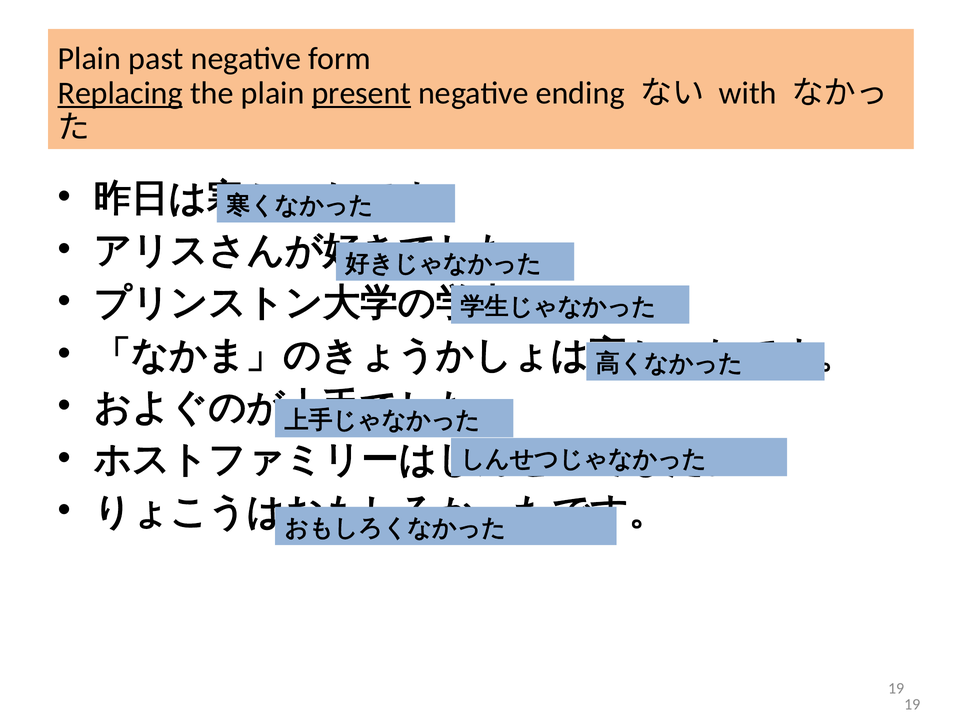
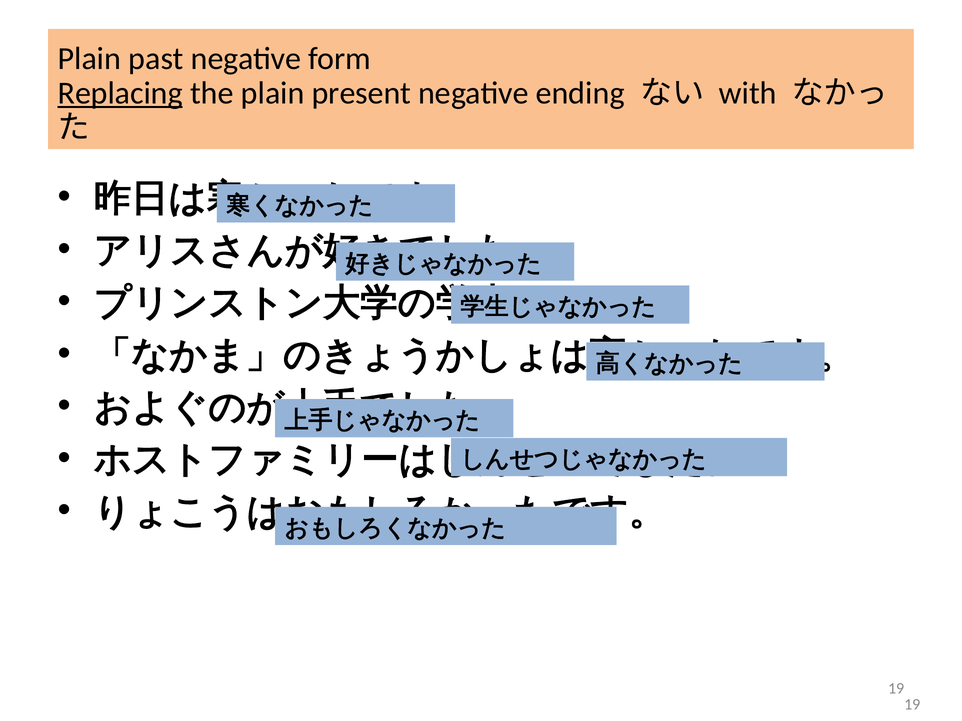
present underline: present -> none (361, 93)
